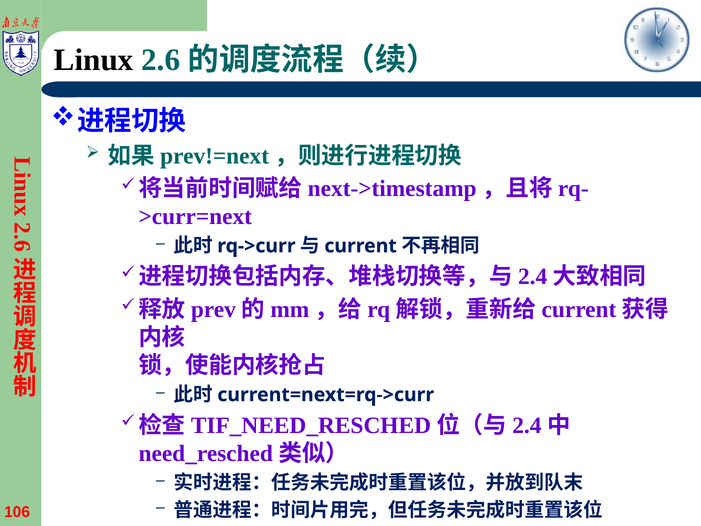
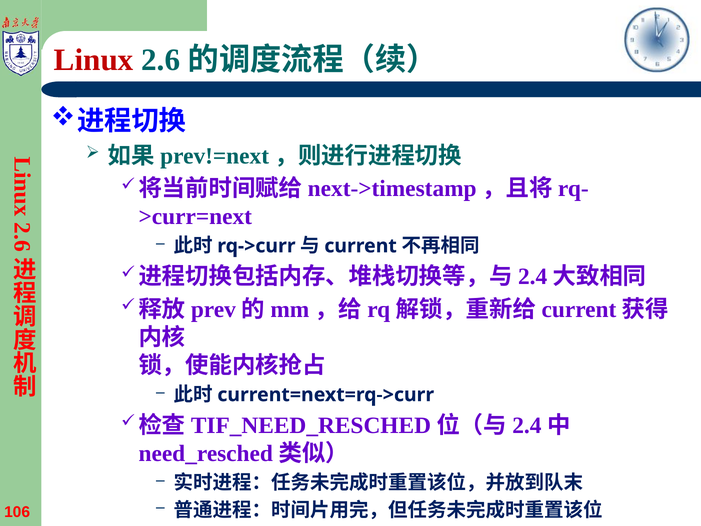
Linux colour: black -> red (94, 60)
